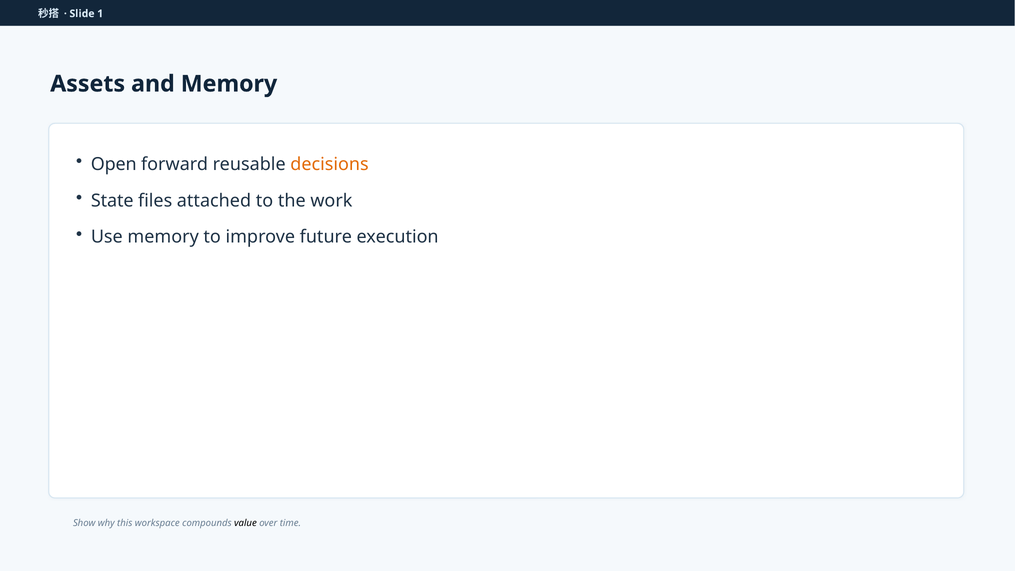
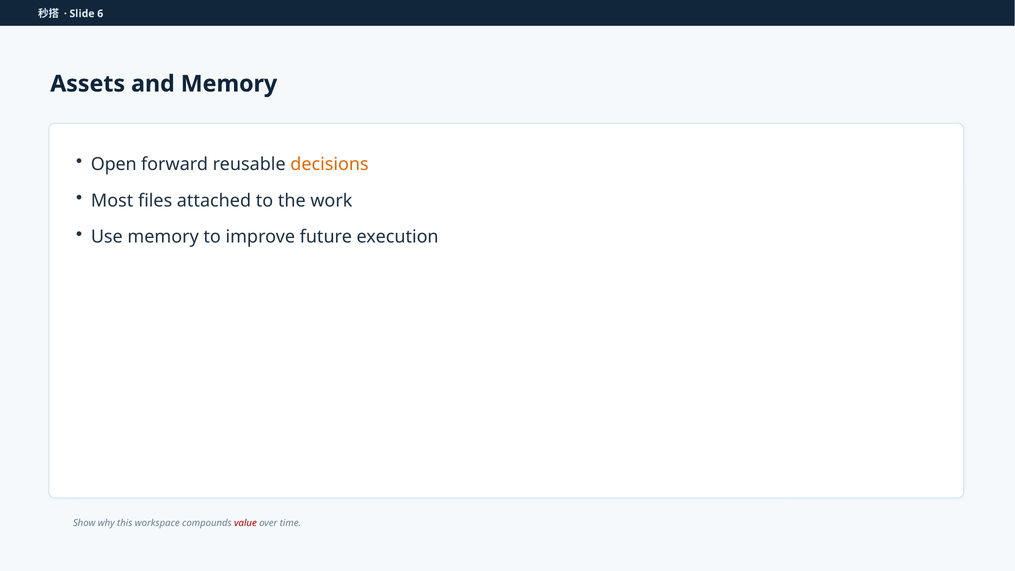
1: 1 -> 6 (100, 14)
State: State -> Most (112, 201)
value colour: black -> red (245, 523)
